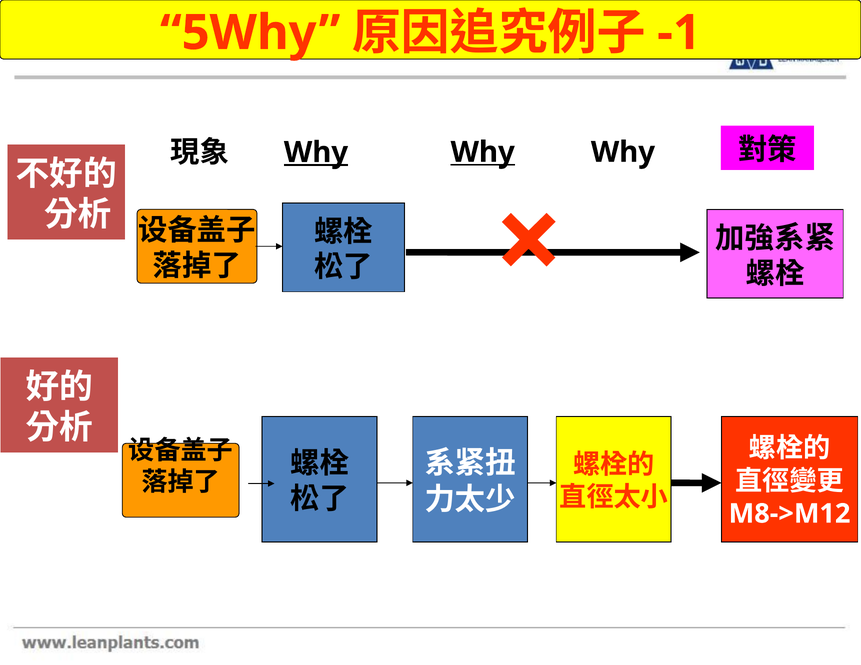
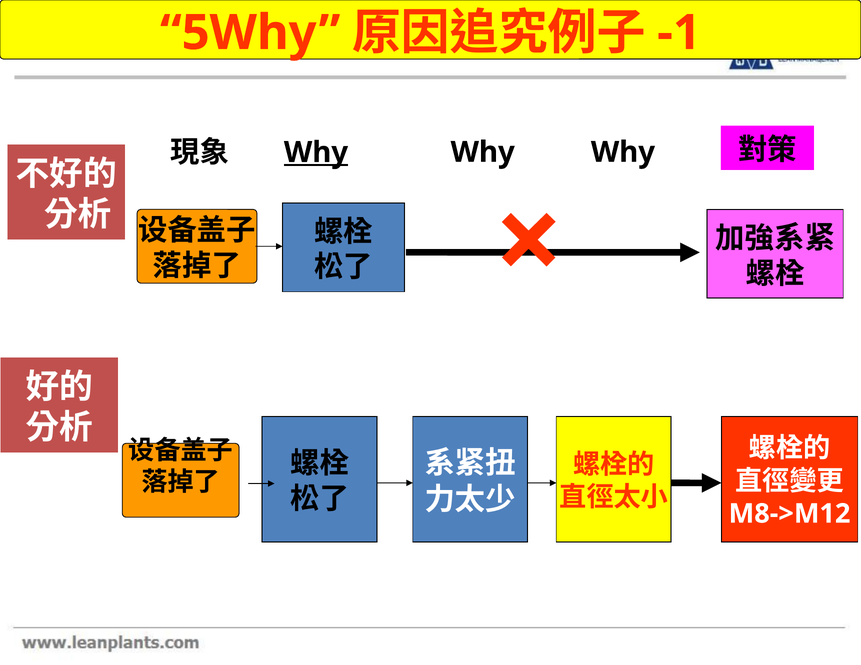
Why underline: present -> none (483, 152)
